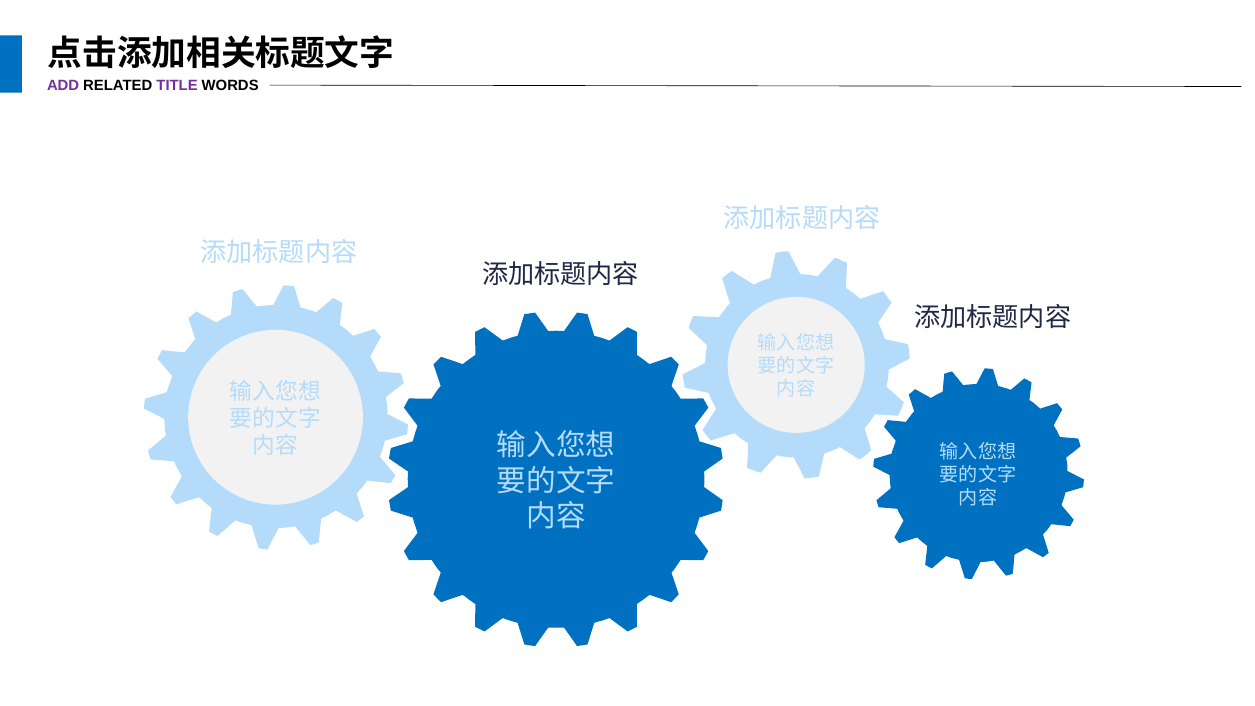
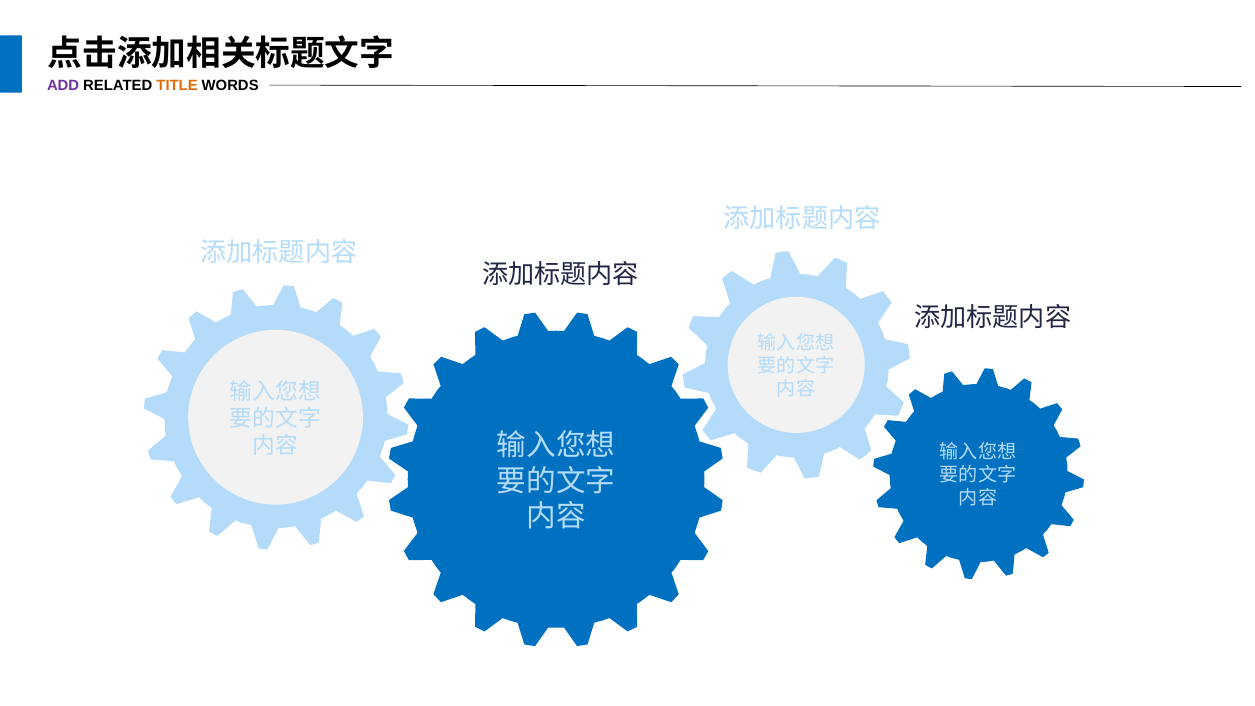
TITLE colour: purple -> orange (177, 86)
